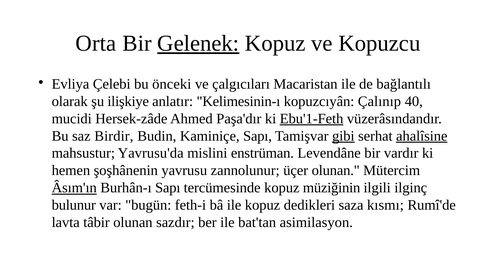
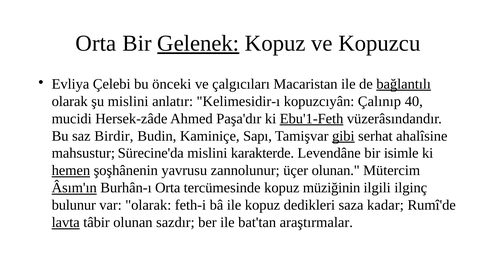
bağlantılı underline: none -> present (404, 84)
şu ilişkiye: ilişkiye -> mislini (128, 101)
Kelimesinin-ı: Kelimesinin-ı -> Kelimesidir-ı (238, 101)
ahalîsine underline: present -> none (422, 136)
Yavrusu'da: Yavrusu'da -> Sürecine'da (151, 153)
enstrüman: enstrüman -> karakterde (262, 153)
vardır: vardır -> isimle (401, 153)
hemen underline: none -> present (71, 171)
Burhân-ı Sapı: Sapı -> Orta (168, 188)
var bugün: bugün -> olarak (148, 205)
kısmı: kısmı -> kadar (385, 205)
lavta underline: none -> present (66, 223)
asimilasyon: asimilasyon -> araştırmalar (316, 223)
